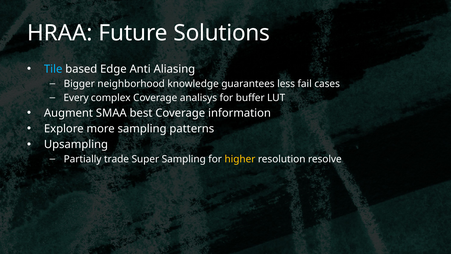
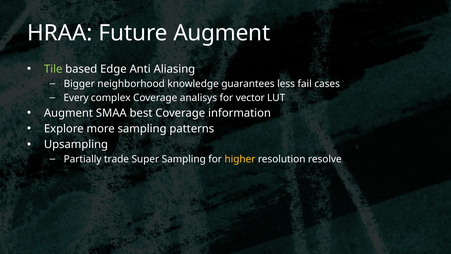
Future Solutions: Solutions -> Augment (222, 33)
Tile colour: light blue -> light green (53, 69)
buffer: buffer -> vector (250, 98)
